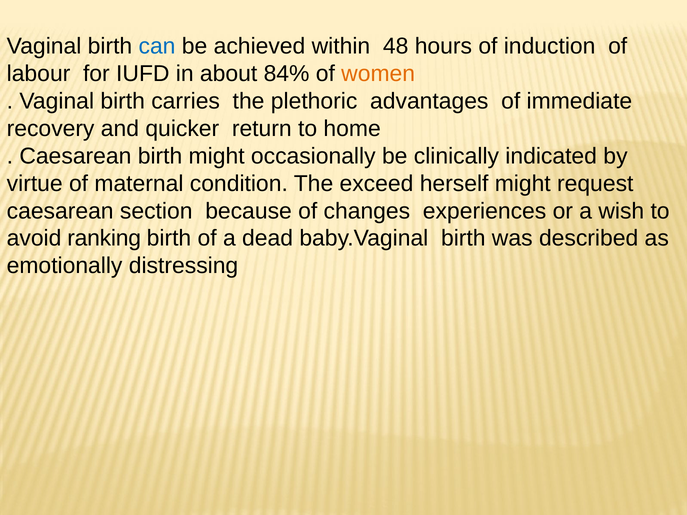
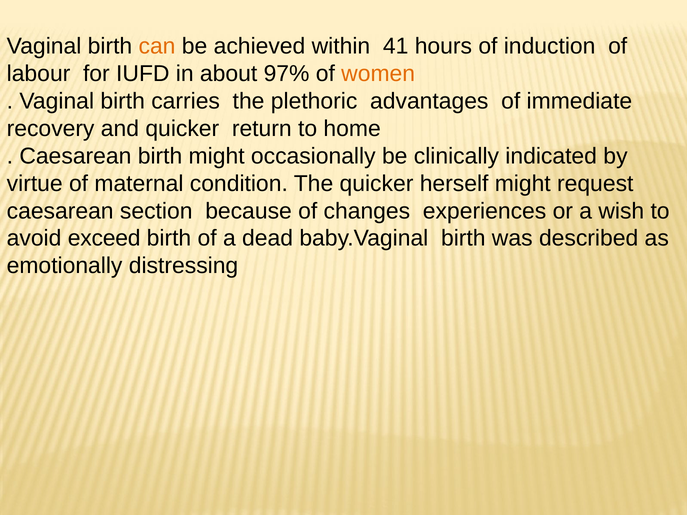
can colour: blue -> orange (157, 46)
48: 48 -> 41 (396, 46)
84%: 84% -> 97% (287, 74)
The exceed: exceed -> quicker (376, 184)
ranking: ranking -> exceed (104, 239)
